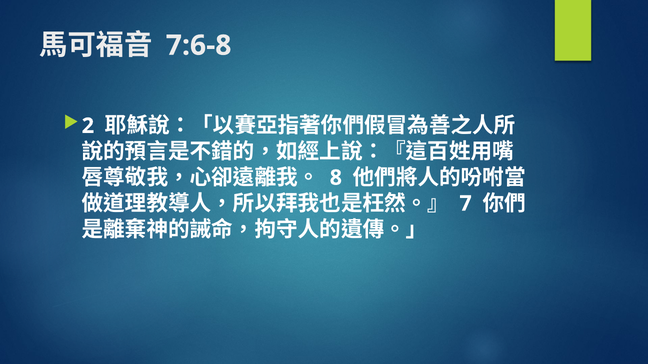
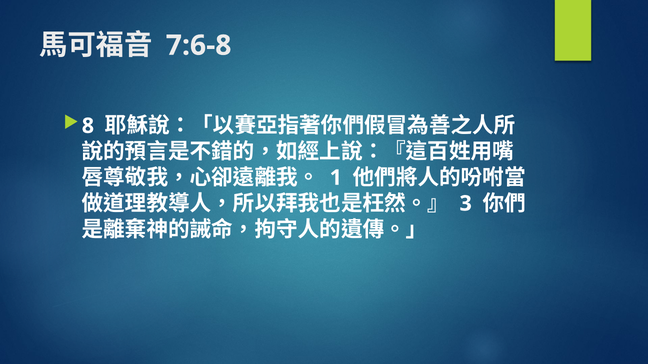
2: 2 -> 8 (88, 126)
8: 8 -> 1 (336, 178)
7: 7 -> 3 (466, 204)
